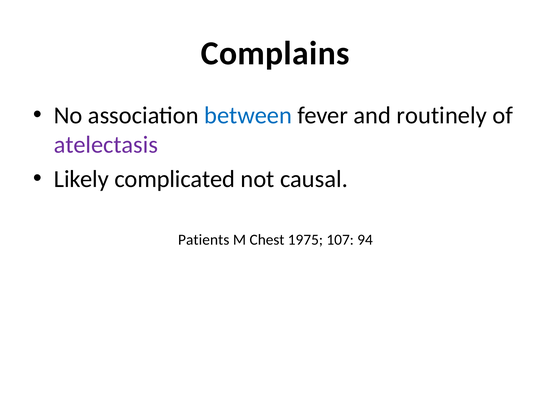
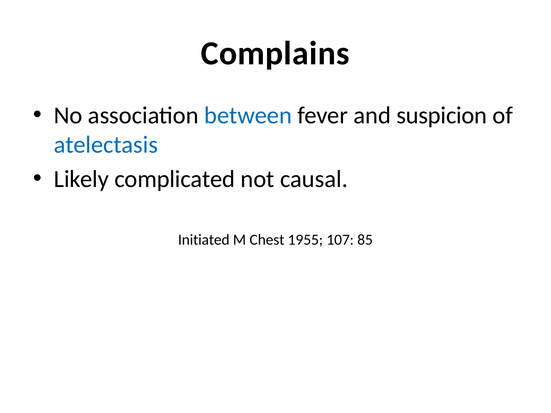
routinely: routinely -> suspicion (442, 116)
atelectasis colour: purple -> blue (106, 145)
Patients: Patients -> Initiated (204, 240)
1975: 1975 -> 1955 (305, 240)
94: 94 -> 85 (365, 240)
